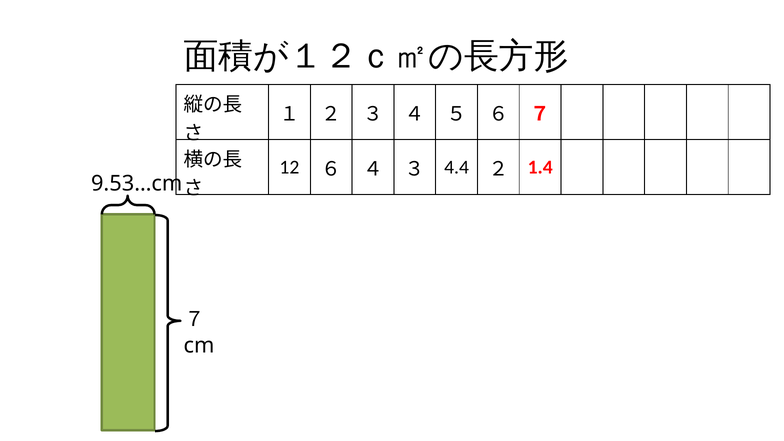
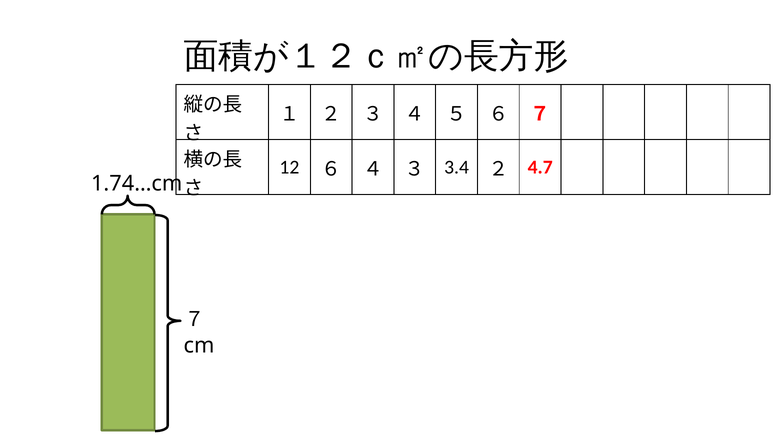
4.4: 4.4 -> 3.4 (457, 167)
1.4: 1.4 -> 4.7 (540, 167)
9.53…cm: 9.53…cm -> 1.74…cm (137, 183)
